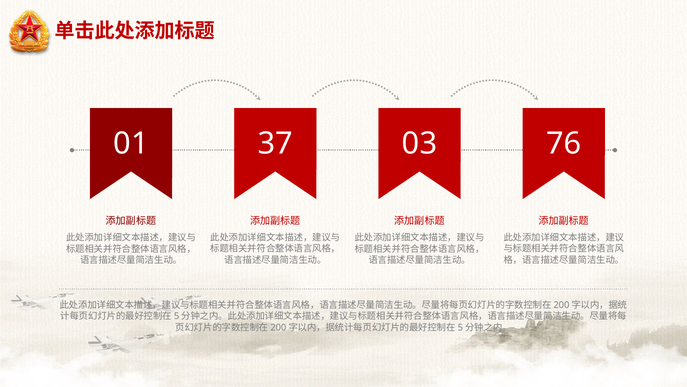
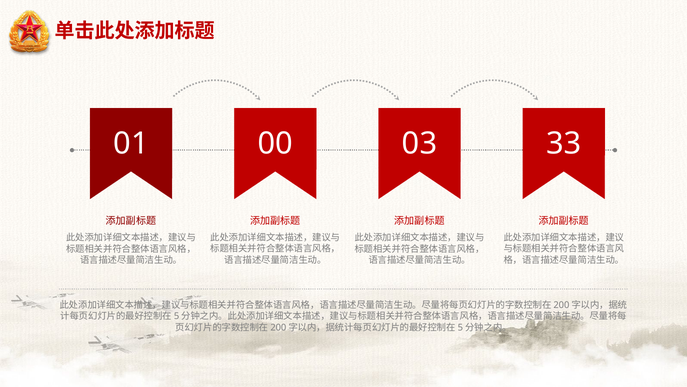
37: 37 -> 00 (275, 143)
76: 76 -> 33 (564, 143)
